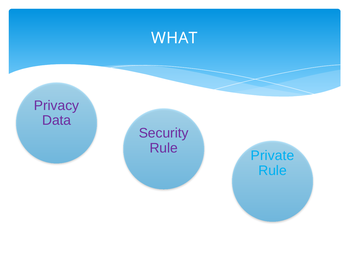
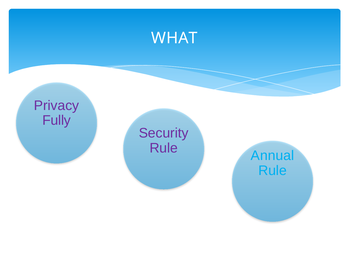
Data: Data -> Fully (57, 120)
Private: Private -> Annual (273, 156)
